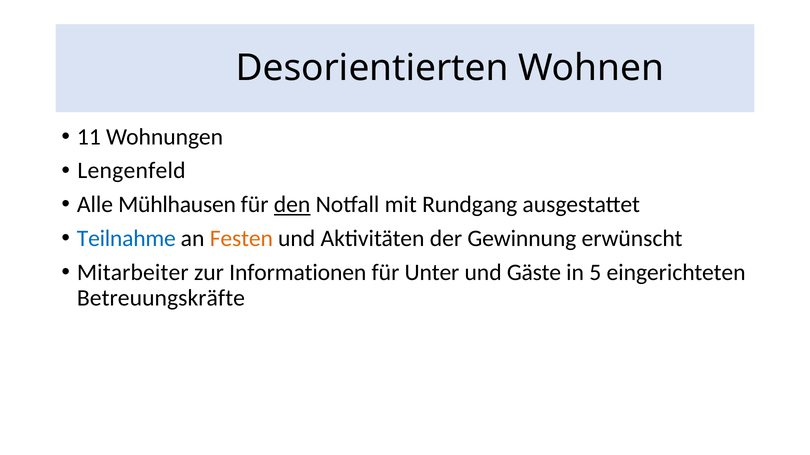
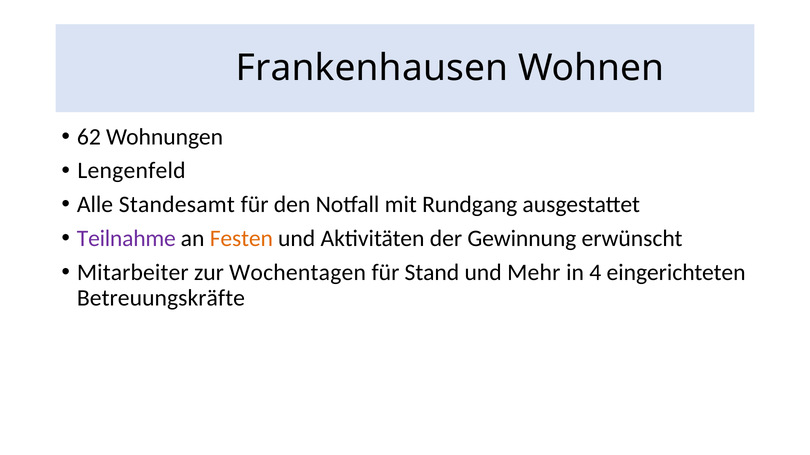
Desorientierten: Desorientierten -> Frankenhausen (372, 68)
11: 11 -> 62 (89, 137)
Mühlhausen: Mühlhausen -> Standesamt (177, 205)
den underline: present -> none (292, 205)
Teilnahme colour: blue -> purple (126, 239)
Informationen: Informationen -> Wochentagen (298, 273)
Unter: Unter -> Stand (432, 273)
Gäste: Gäste -> Mehr (534, 273)
5: 5 -> 4 (595, 273)
